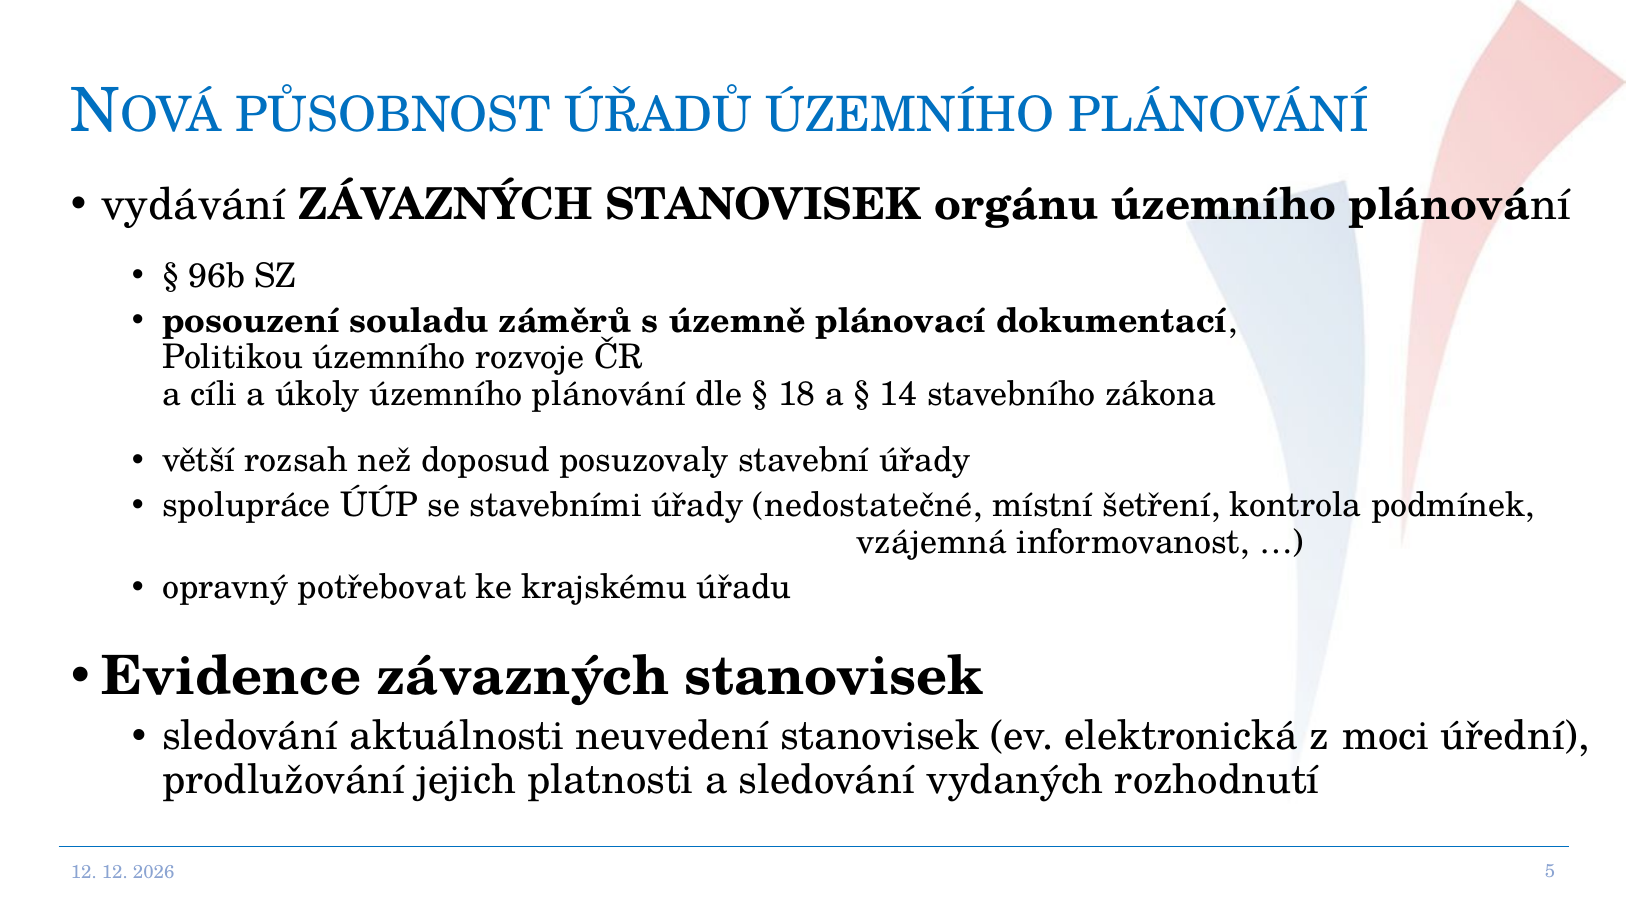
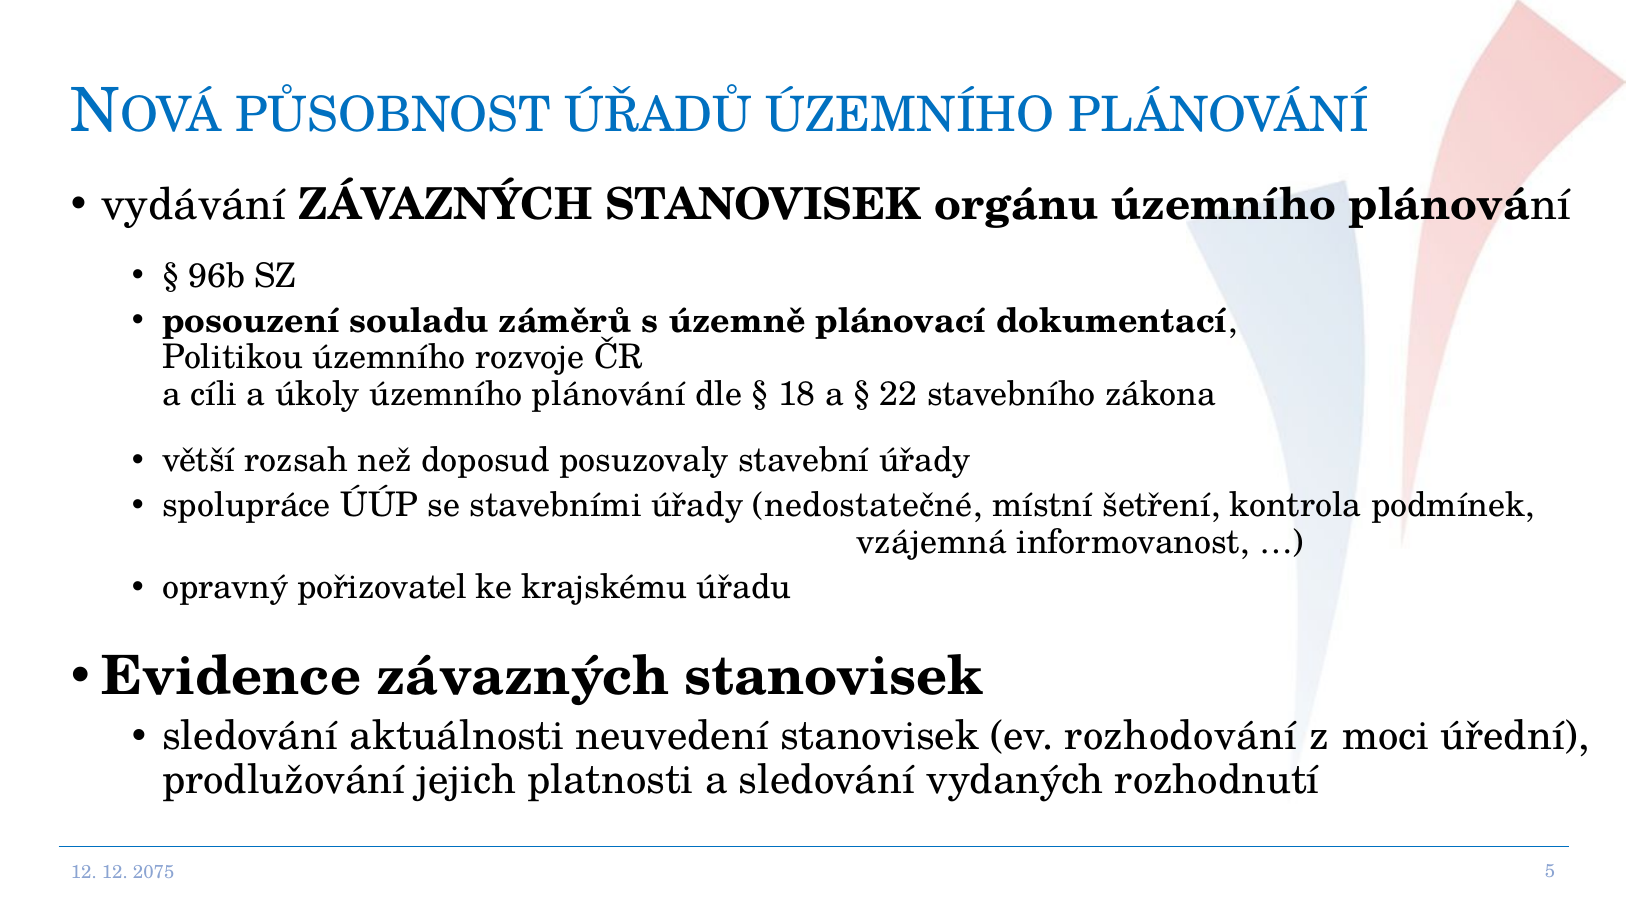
14: 14 -> 22 (899, 394)
potřebovat: potřebovat -> pořizovatel (382, 587)
elektronická: elektronická -> rozhodování (1181, 736)
2026: 2026 -> 2075 (154, 872)
